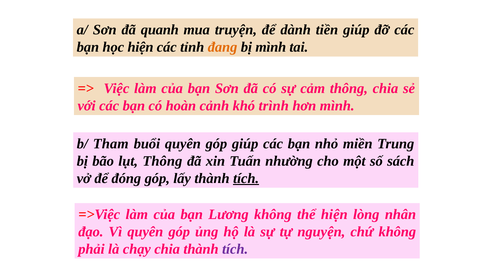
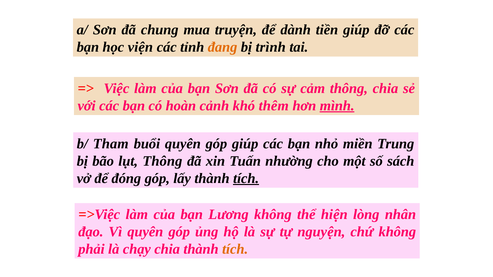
quanh: quanh -> chung (160, 30)
học hiện: hiện -> viện (140, 47)
bị mình: mình -> trình (271, 47)
trình: trình -> thêm (274, 106)
mình underline: none -> present (337, 106)
tích colour: purple -> orange (235, 249)
